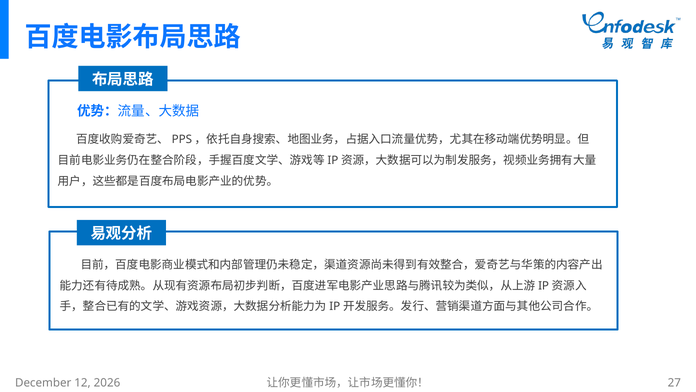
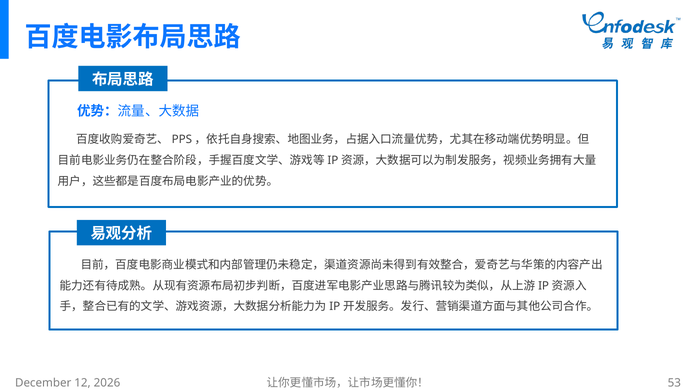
27: 27 -> 53 (674, 382)
